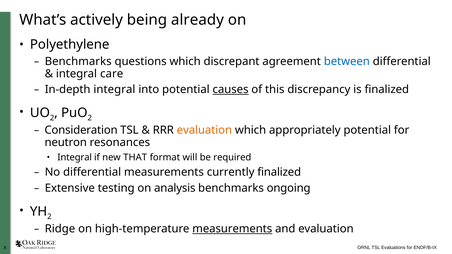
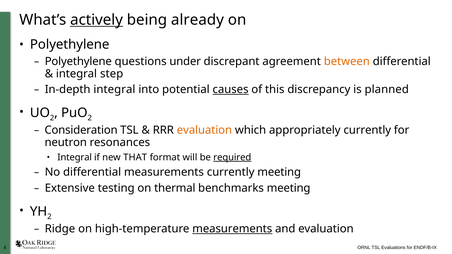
actively underline: none -> present (97, 20)
Benchmarks: Benchmarks -> Polyethylene (78, 62)
questions which: which -> under (185, 62)
between colour: blue -> orange (347, 62)
care: care -> step (112, 74)
is finalized: finalized -> planned (387, 90)
appropriately potential: potential -> currently (367, 130)
required underline: none -> present (232, 157)
currently finalized: finalized -> meeting (279, 172)
analysis: analysis -> thermal (175, 188)
benchmarks ongoing: ongoing -> meeting (289, 188)
